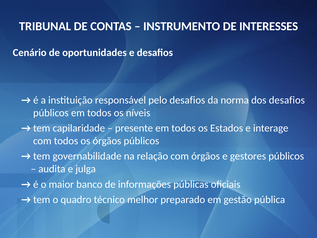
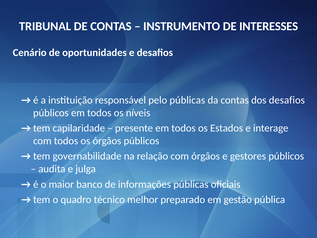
pelo desafios: desafios -> públicas (187, 100)
da norma: norma -> contas (235, 100)
